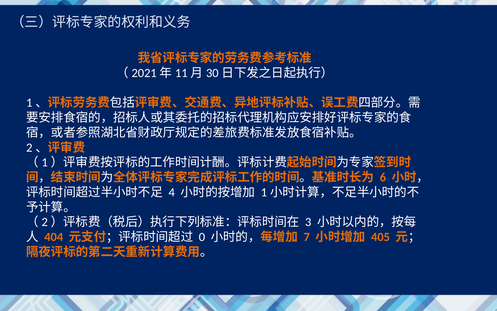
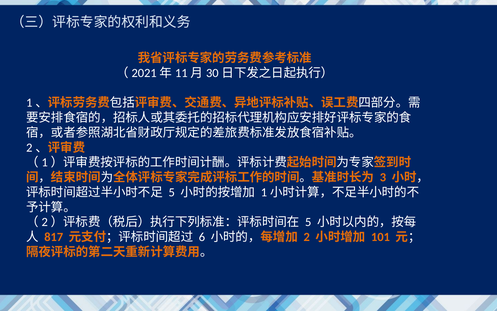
6: 6 -> 3 (383, 177)
4: 4 -> 5 (172, 192)
3: 3 -> 5 (308, 222)
404: 404 -> 817 (54, 237)
0: 0 -> 6 (202, 237)
7: 7 -> 2 (307, 237)
405: 405 -> 101 (380, 237)
